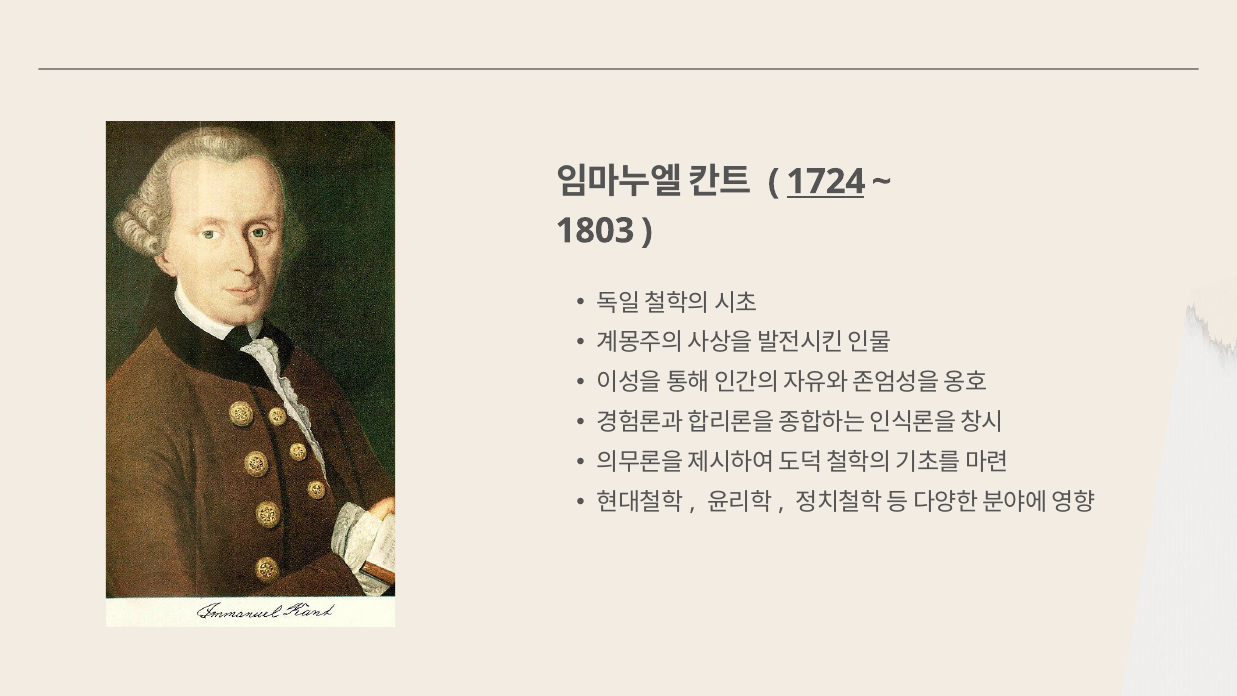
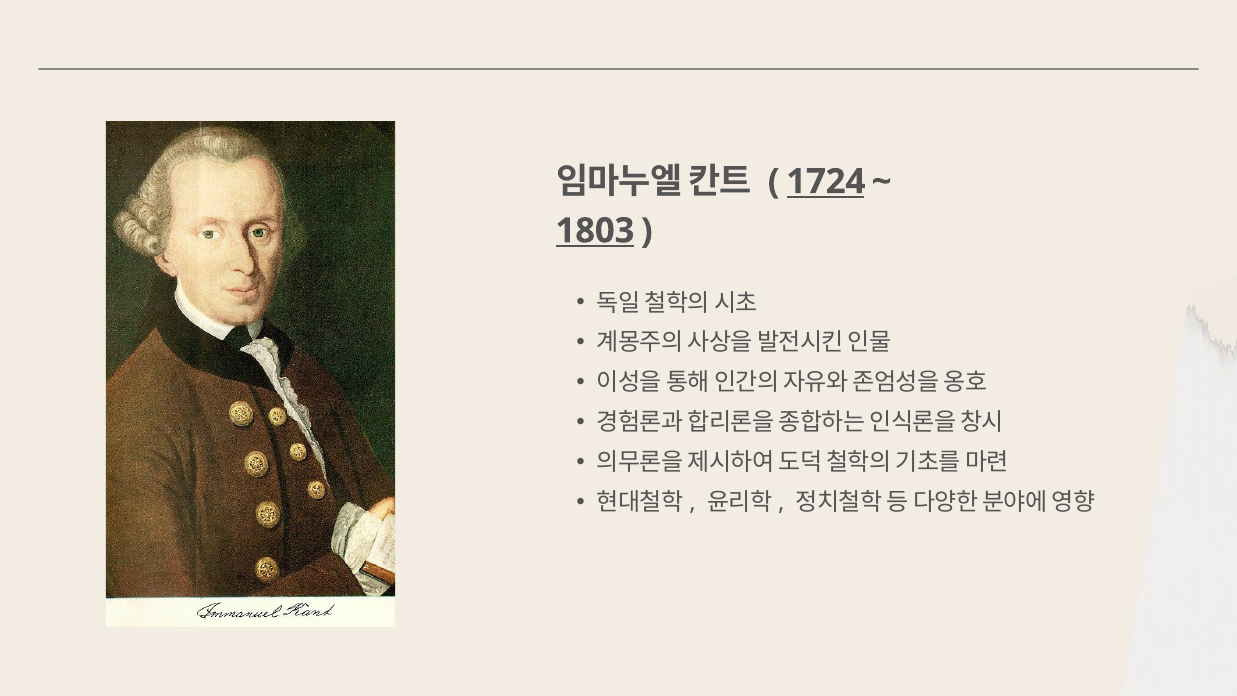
1803 underline: none -> present (595, 231)
